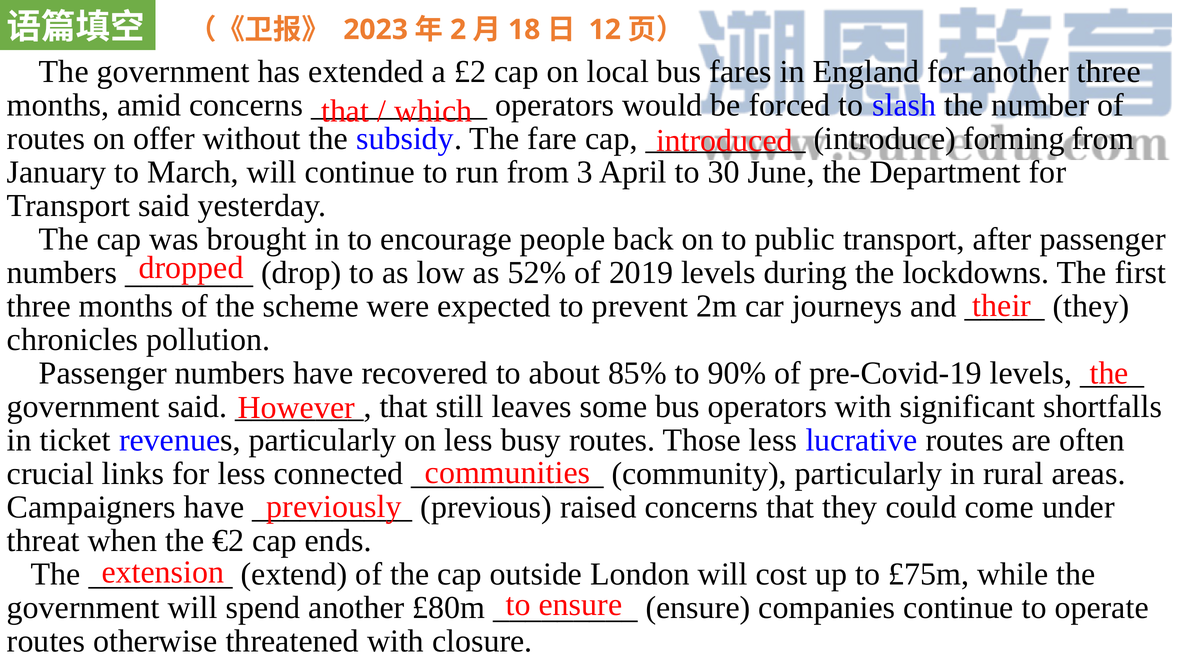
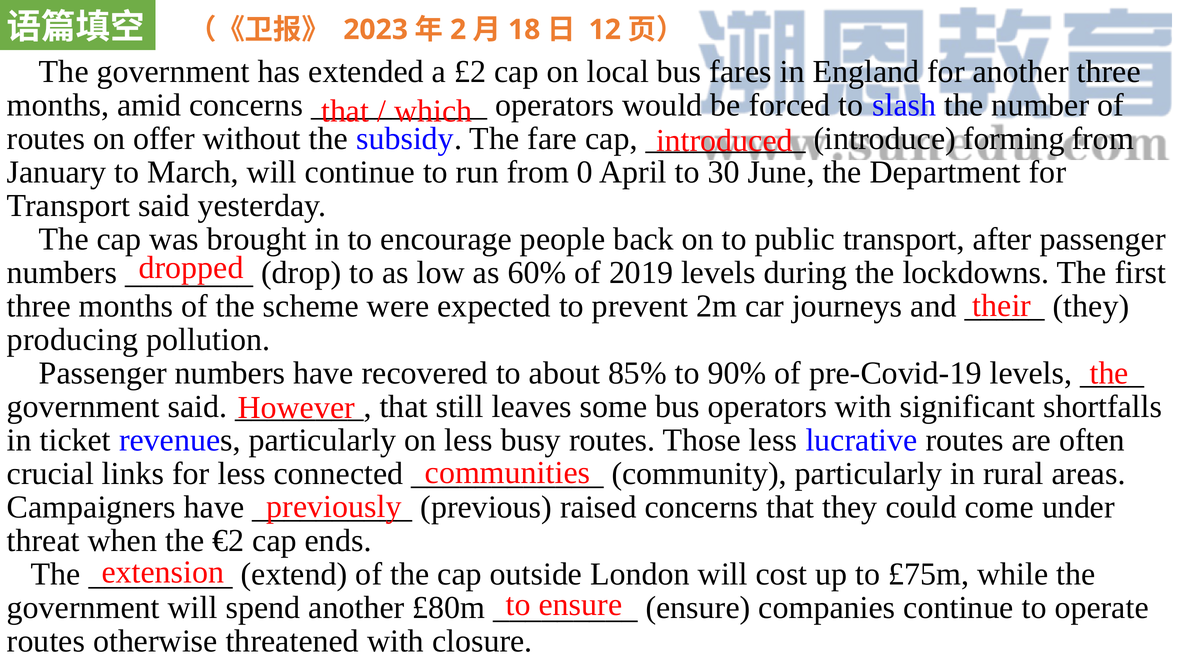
3: 3 -> 0 (585, 172)
52%: 52% -> 60% (537, 273)
chronicles: chronicles -> producing (73, 340)
